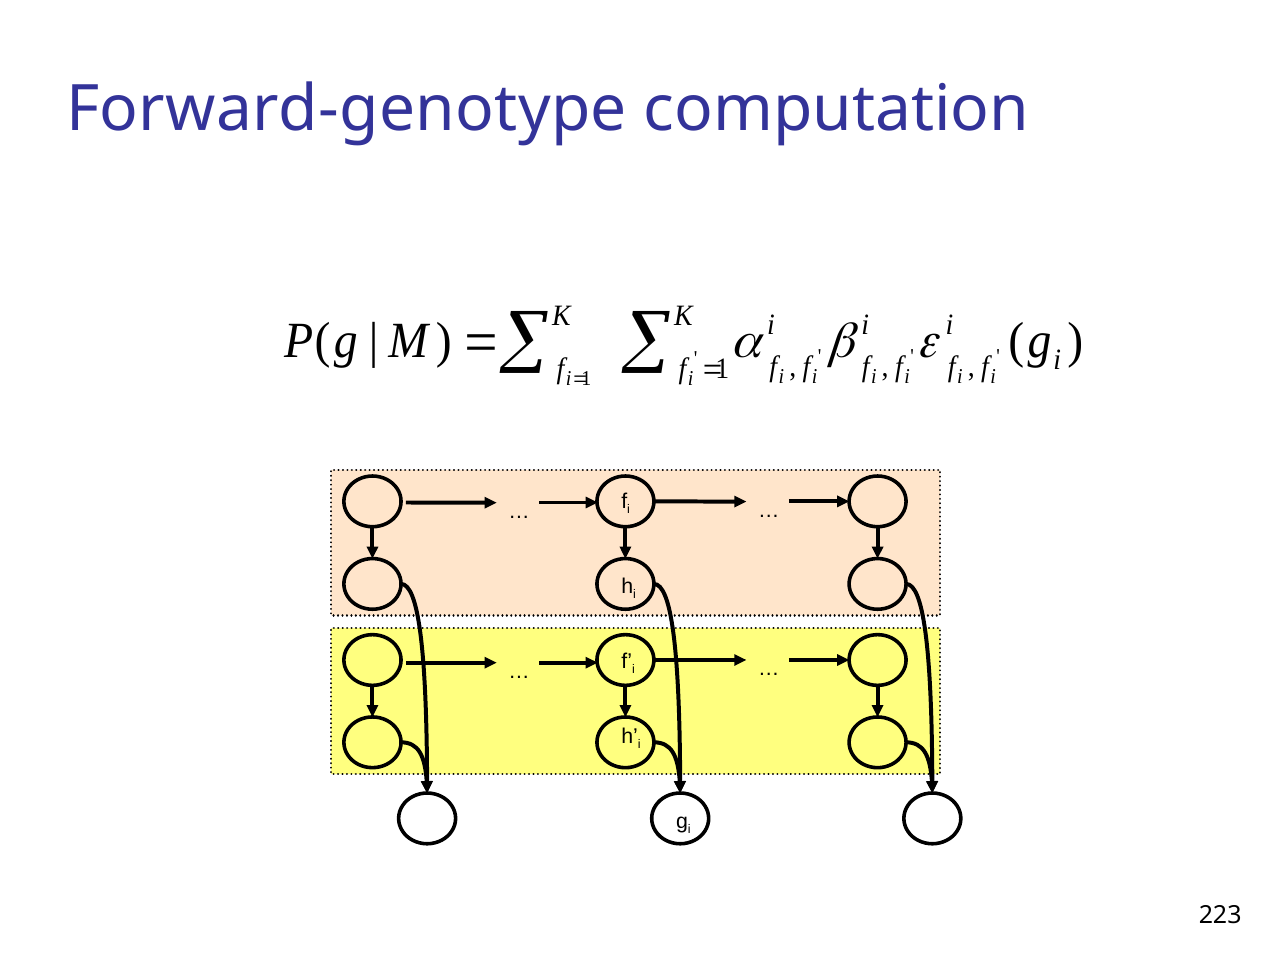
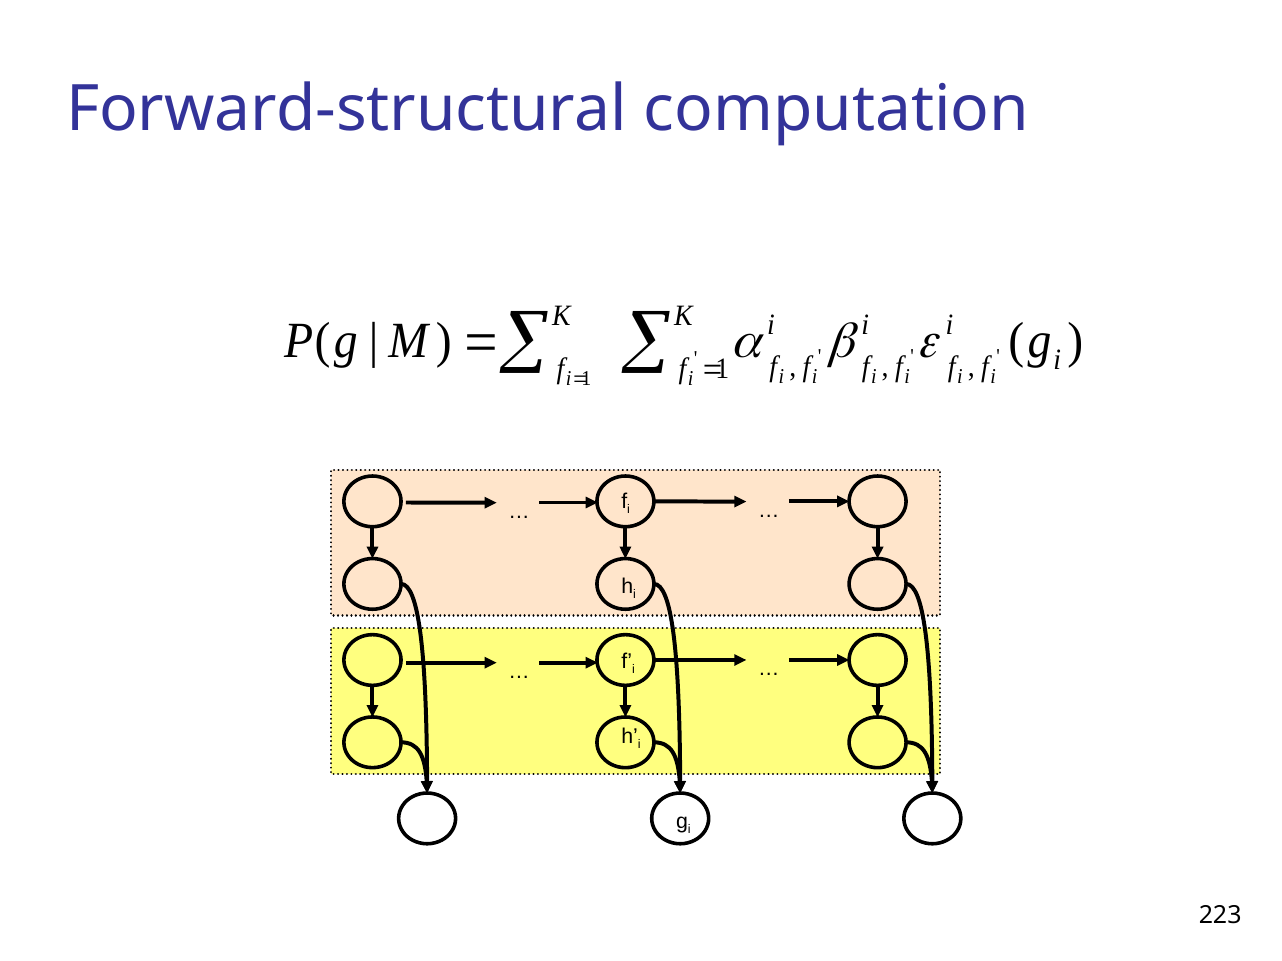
Forward-genotype: Forward-genotype -> Forward-structural (347, 109)
